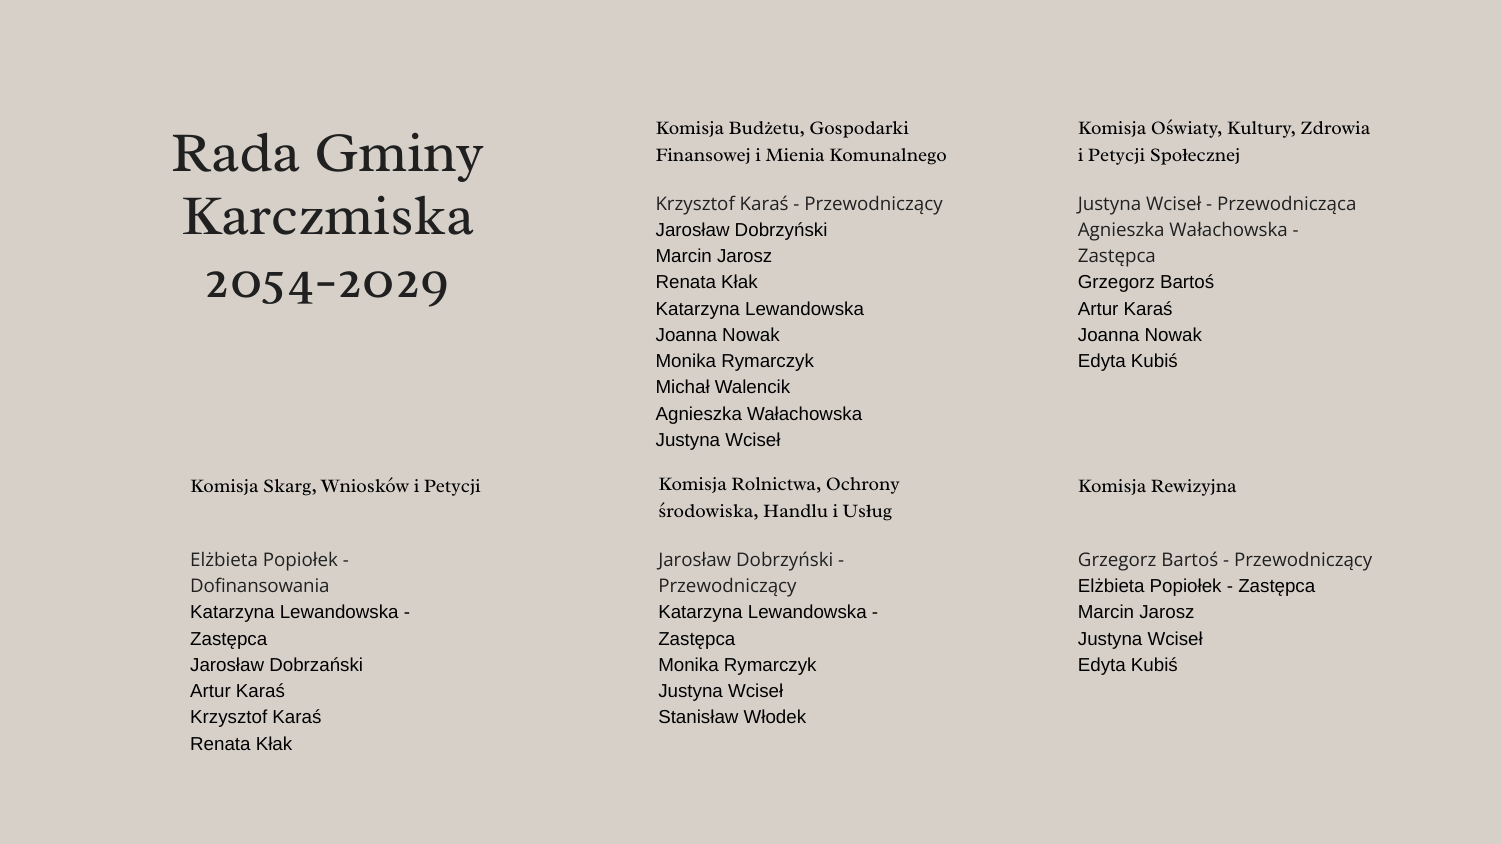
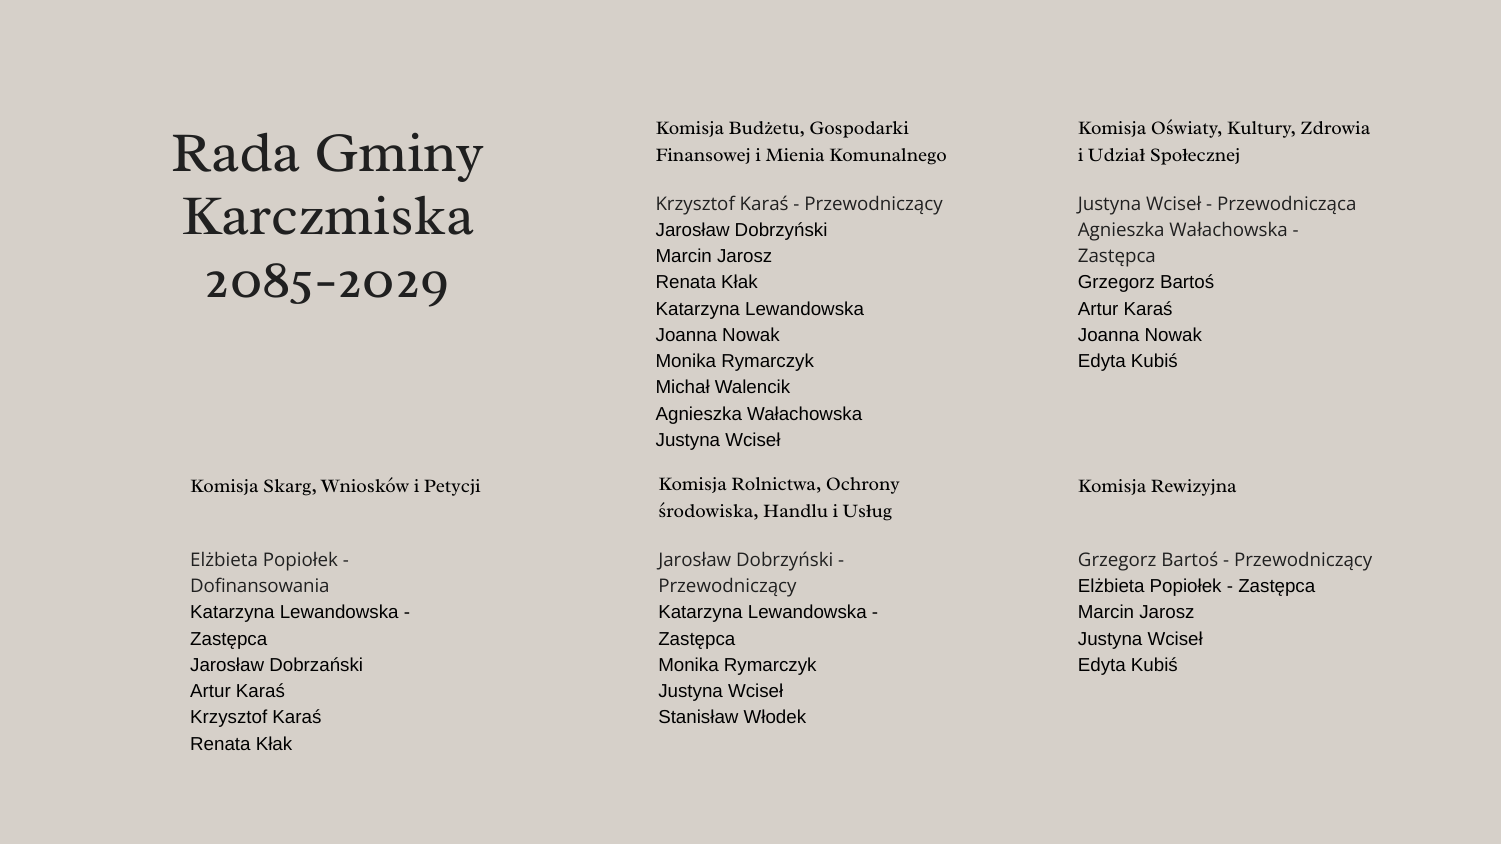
Petycji: Petycji -> Udział (1116, 155)
2054-2029: 2054-2029 -> 2085-2029 (328, 278)
